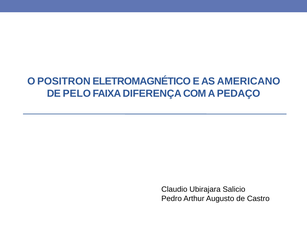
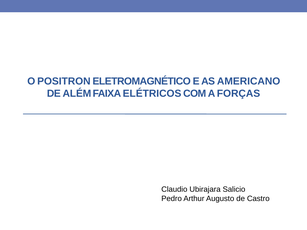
PELO: PELO -> ALÉM (77, 94)
DIFERENÇA: DIFERENÇA -> ELÉTRICOS (152, 94)
PEDAÇO: PEDAÇO -> FORÇAS (238, 94)
